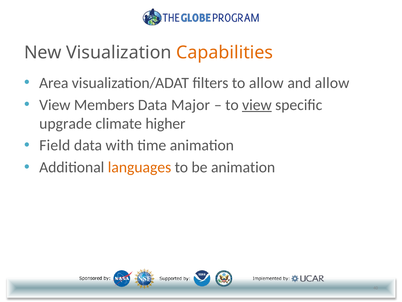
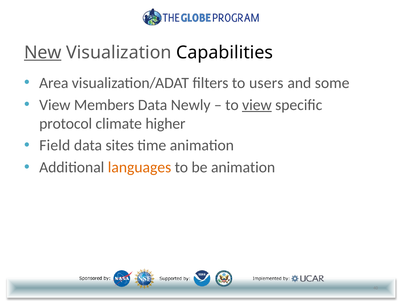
New underline: none -> present (43, 52)
Capabilities colour: orange -> black (225, 52)
to allow: allow -> users (266, 83)
and allow: allow -> some (332, 83)
Major: Major -> Newly (191, 105)
upgrade: upgrade -> protocol (66, 123)
with: with -> sites (120, 145)
